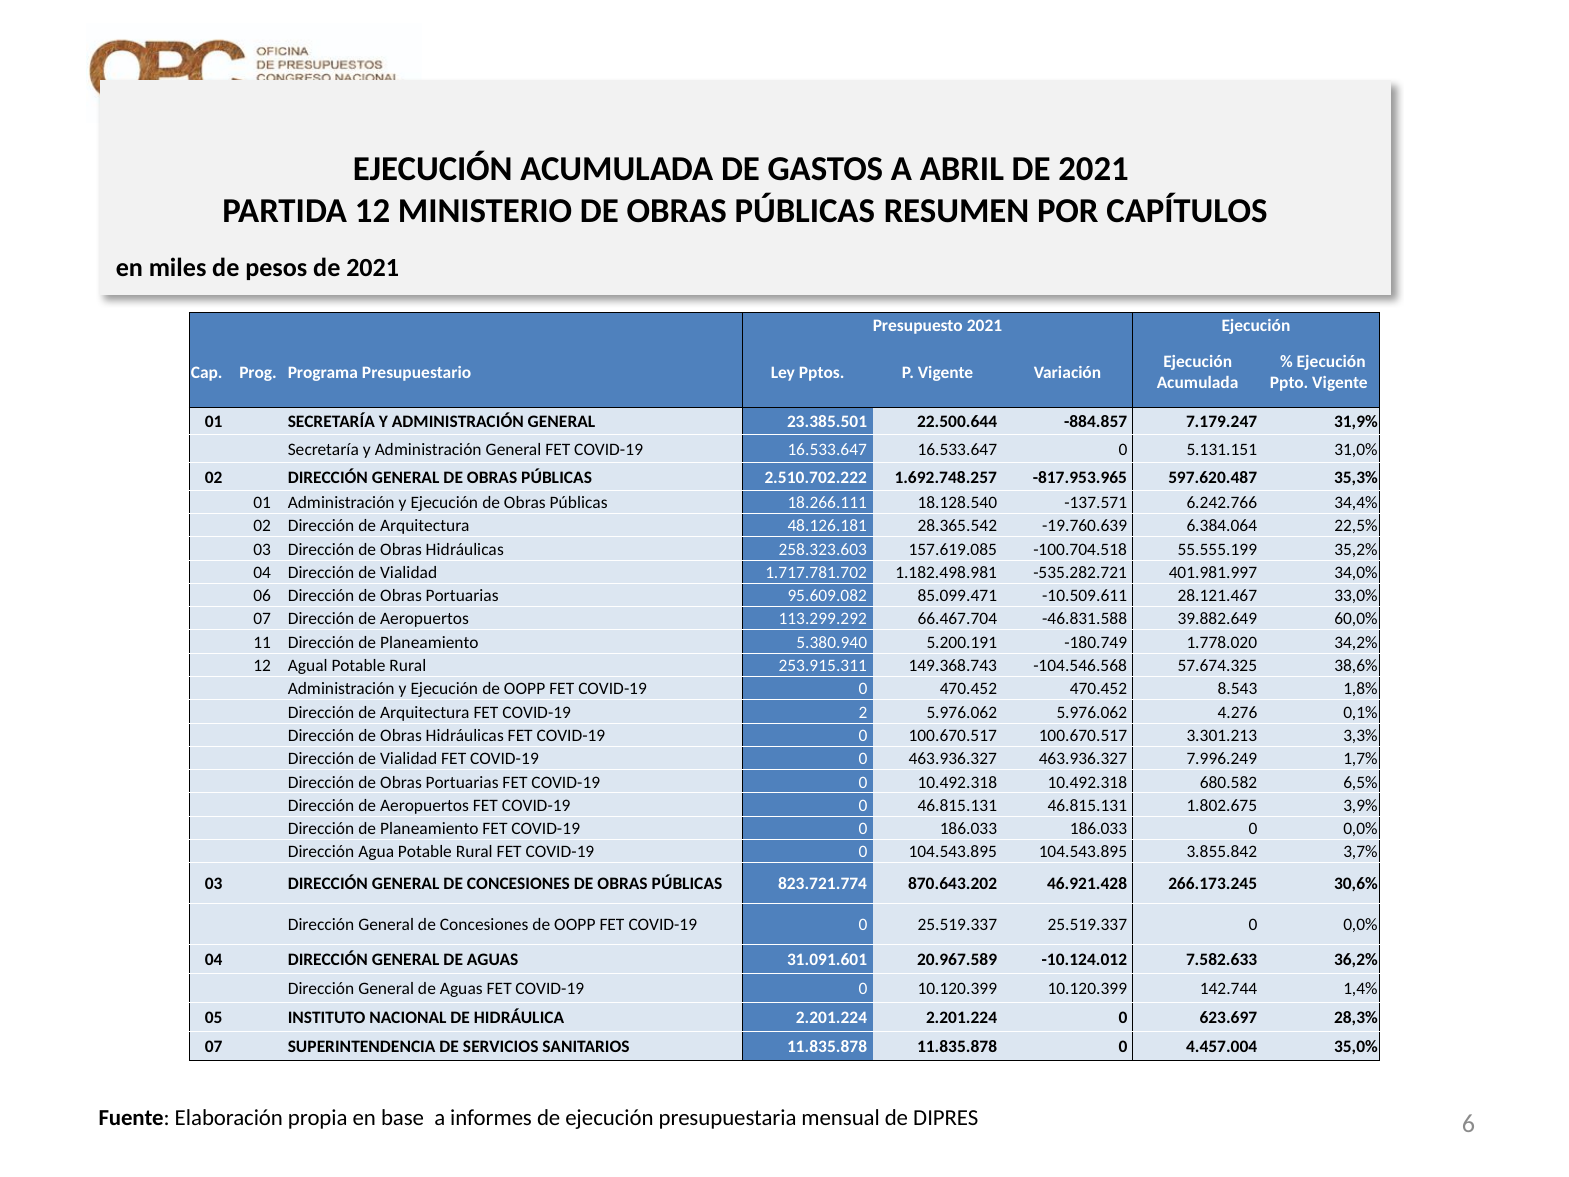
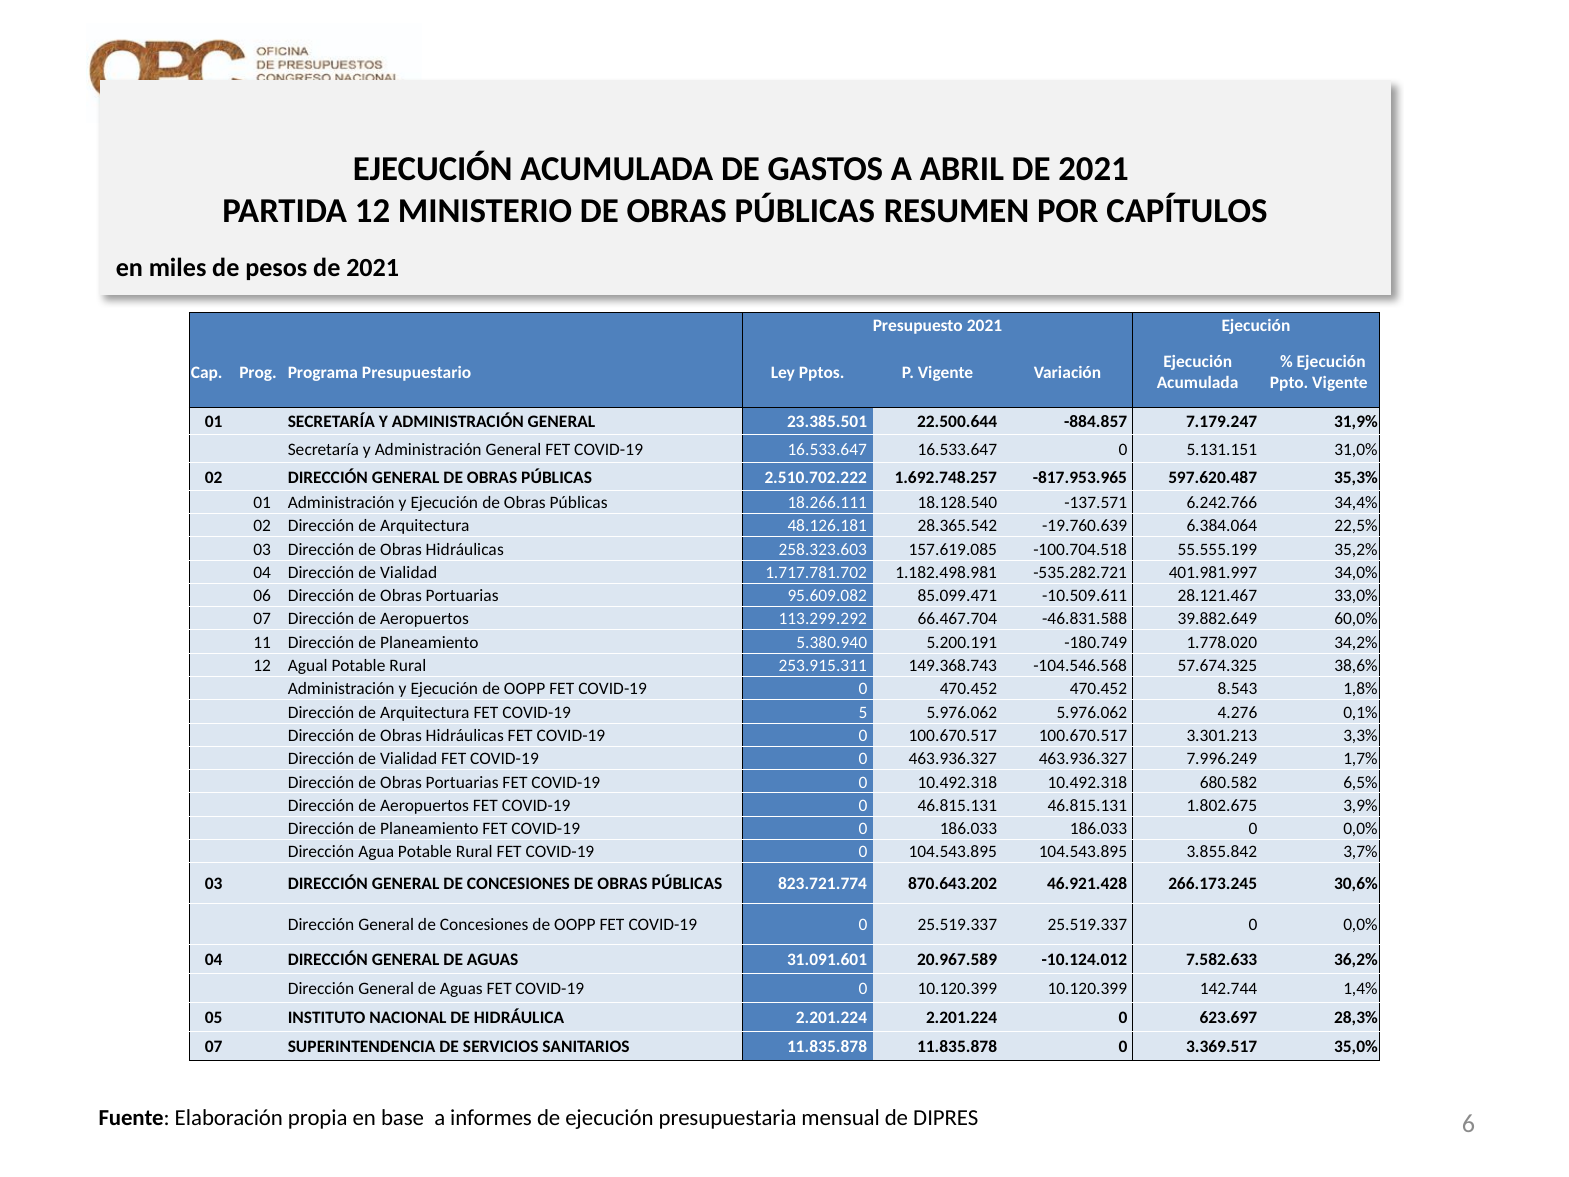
2: 2 -> 5 (863, 712)
4.457.004: 4.457.004 -> 3.369.517 (1222, 1047)
